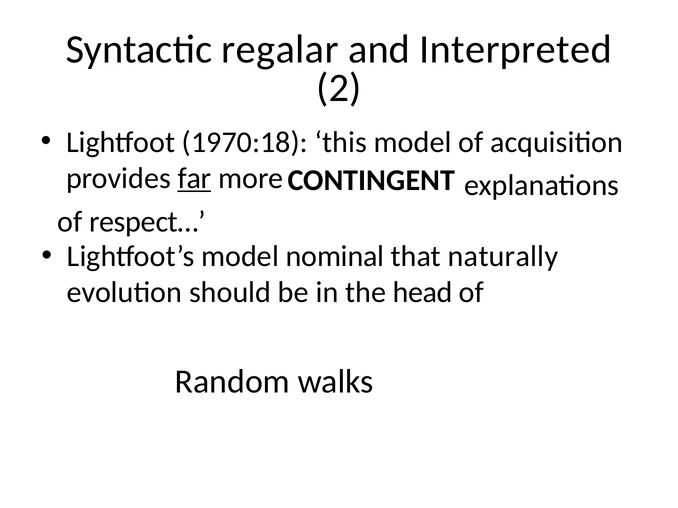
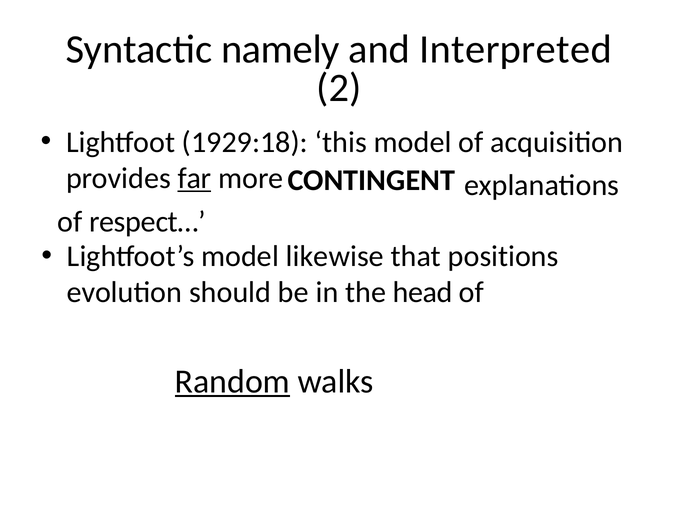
regalar: regalar -> namely (280, 49)
1970:18: 1970:18 -> 1929:18 (245, 142)
nominal: nominal -> likewise (335, 257)
naturally: naturally -> positions (503, 257)
Random underline: none -> present (232, 382)
